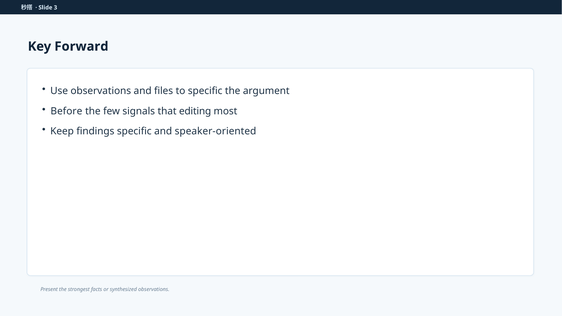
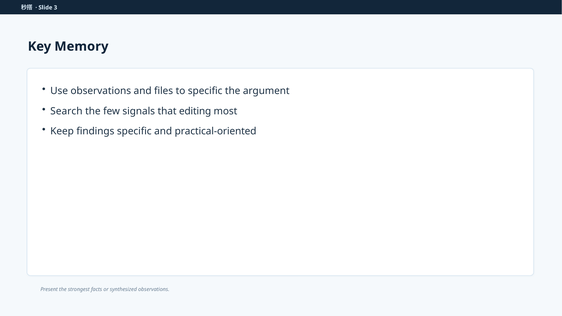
Forward: Forward -> Memory (81, 46)
Before: Before -> Search (66, 111)
speaker-oriented: speaker-oriented -> practical-oriented (216, 131)
